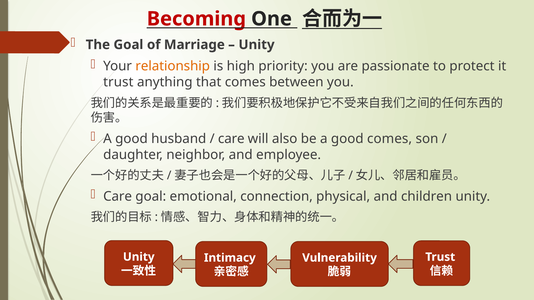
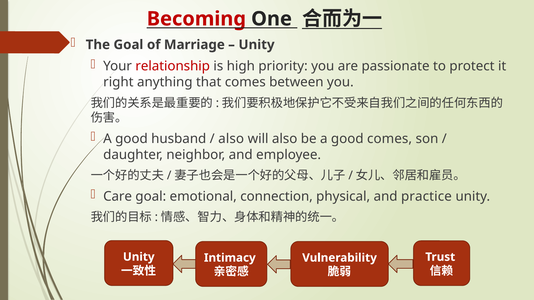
relationship colour: orange -> red (173, 66)
trust: trust -> right (118, 82)
care: care -> also (231, 139)
children: children -> practice (426, 197)
